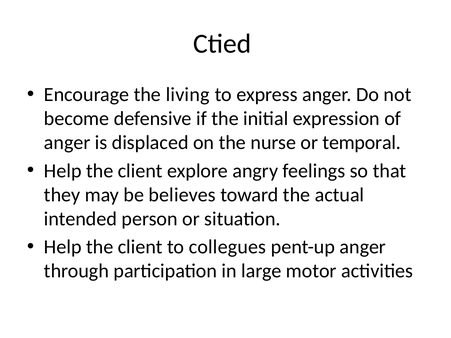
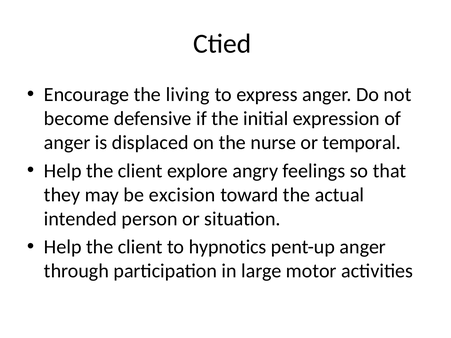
believes: believes -> excision (182, 195)
collegues: collegues -> hypnotics (228, 247)
